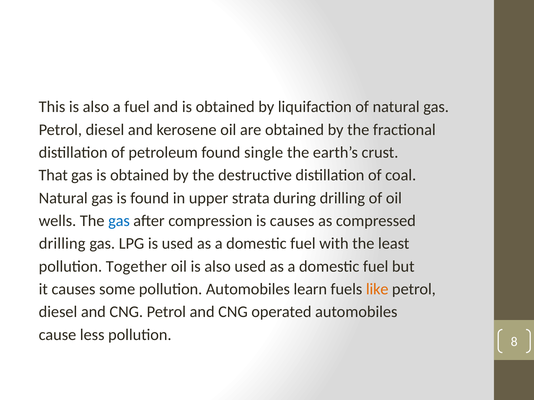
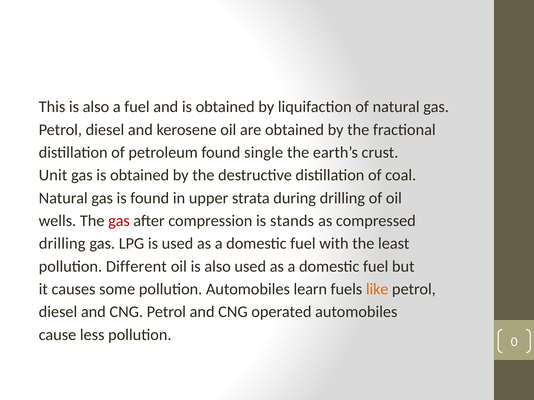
That: That -> Unit (53, 175)
gas colour: blue -> red (119, 221)
is causes: causes -> stands (292, 221)
Together: Together -> Different (136, 267)
8: 8 -> 0 (514, 342)
